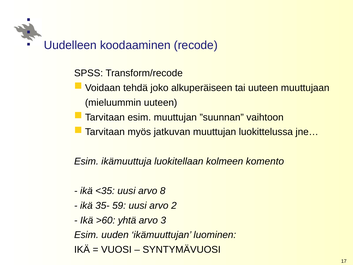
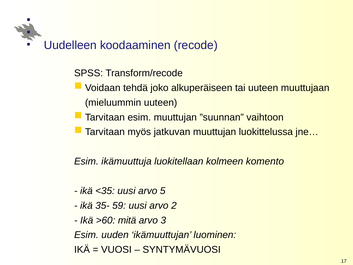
8: 8 -> 5 (163, 191)
yhtä: yhtä -> mitä (127, 220)
